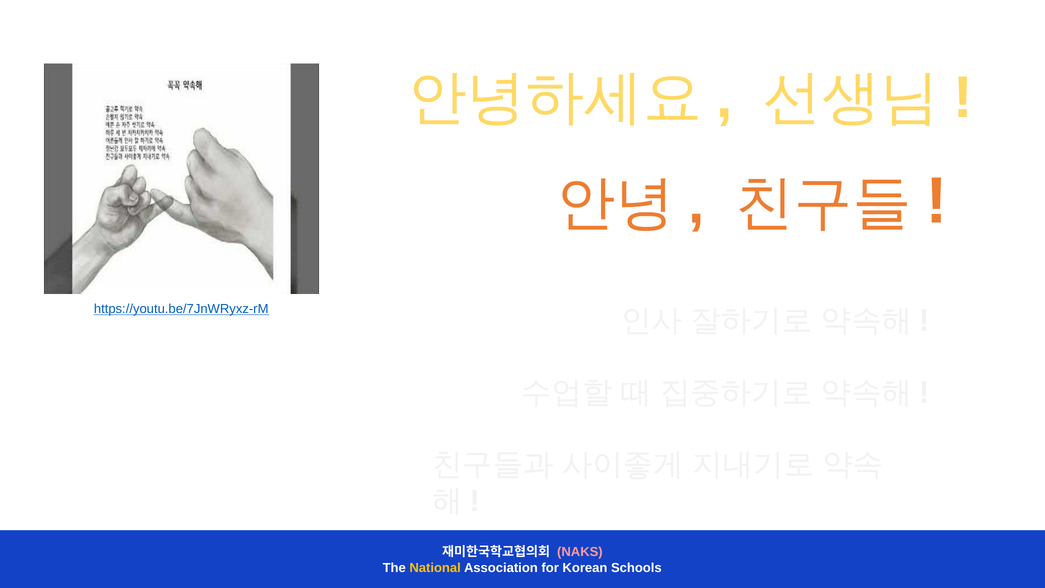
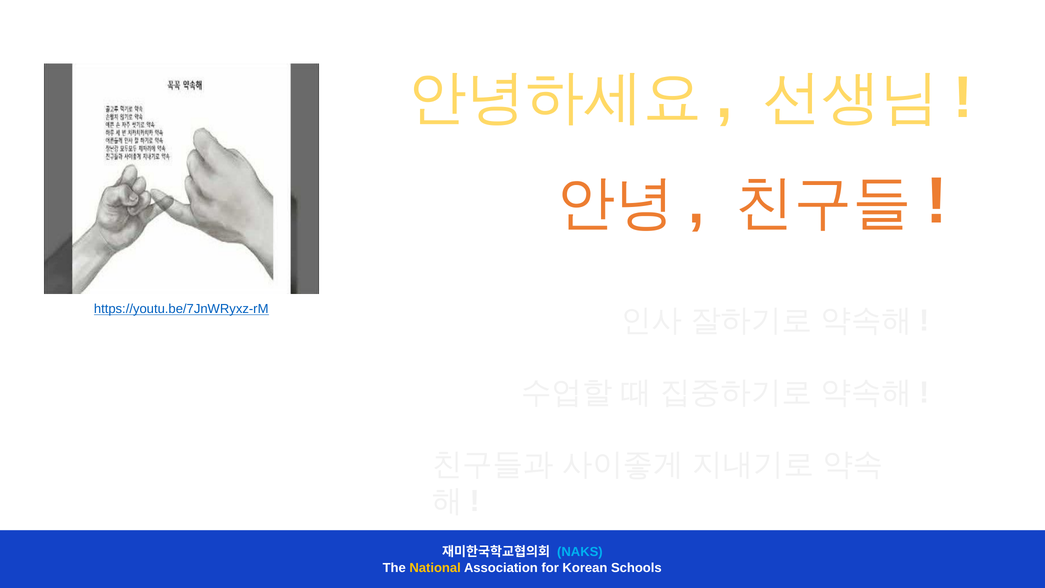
NAKS colour: pink -> light blue (580, 552)
